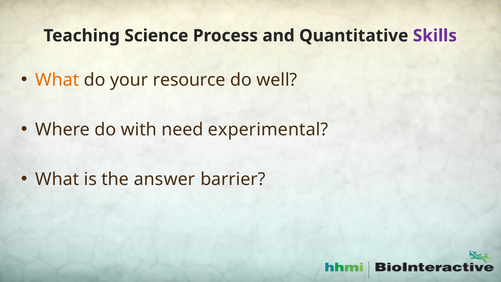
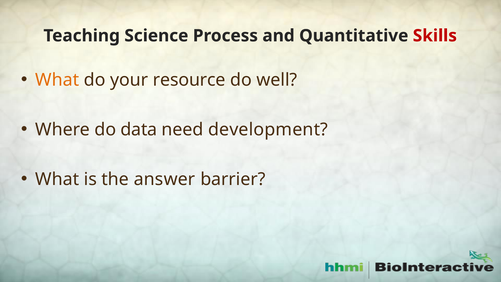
Skills colour: purple -> red (435, 36)
with: with -> data (139, 130)
experimental: experimental -> development (268, 130)
